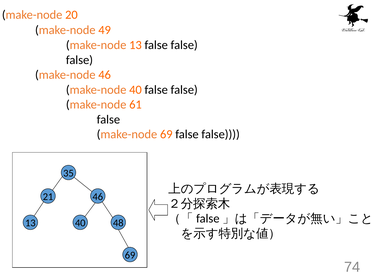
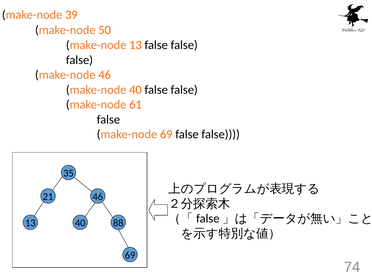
20: 20 -> 39 (71, 15)
49: 49 -> 50 (105, 30)
48: 48 -> 88 (118, 223)
